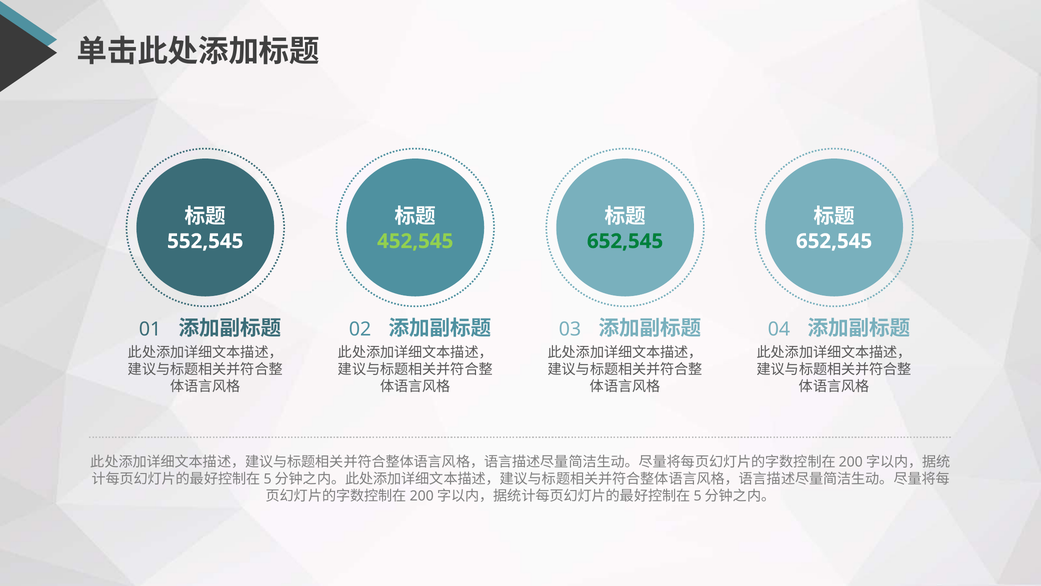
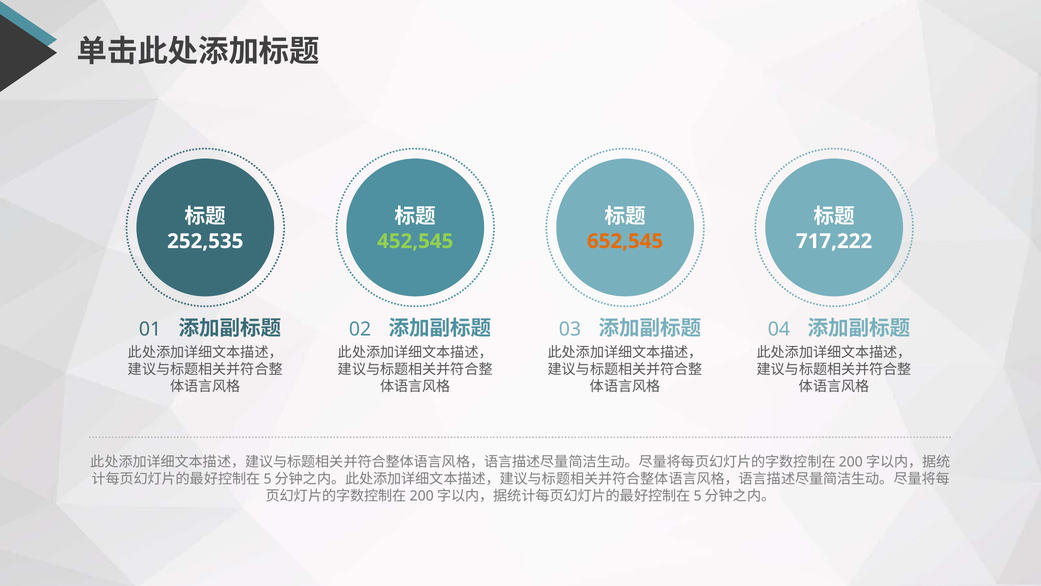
552,545: 552,545 -> 252,535 (205, 241)
652,545 colour: green -> orange (625, 241)
652,545: 652,545 -> 717,222 (834, 241)
